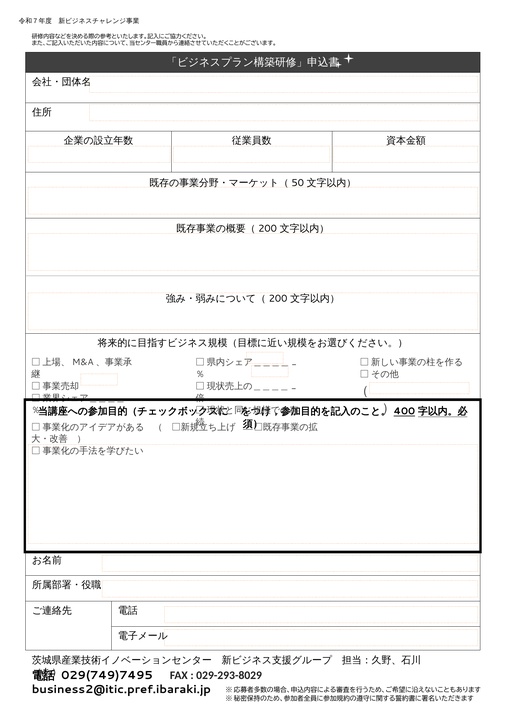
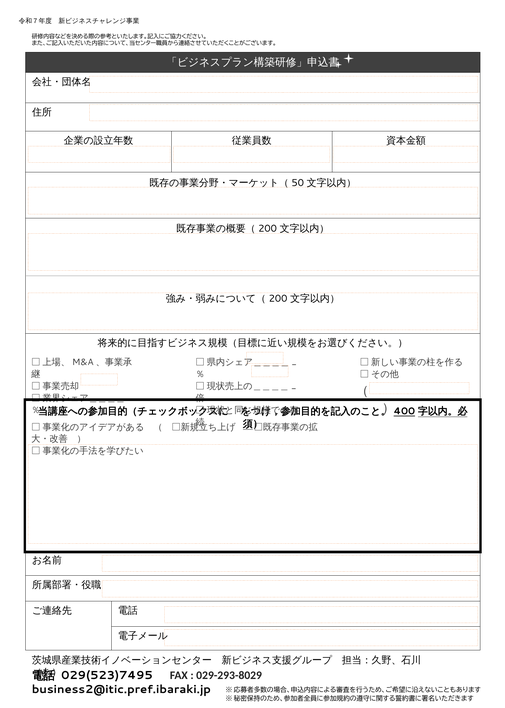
029(749)7495: 029(749)7495 -> 029(523)7495 (107, 676)
